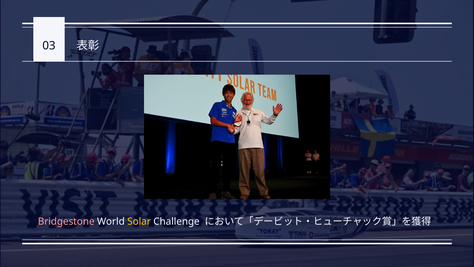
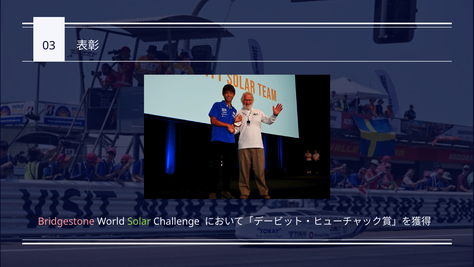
Solar colour: yellow -> light green (139, 221)
